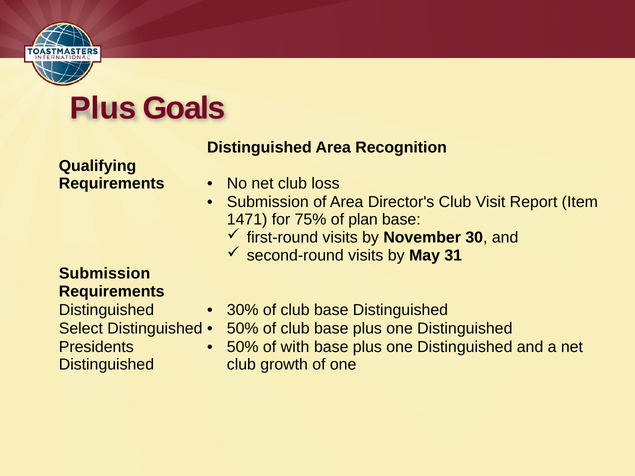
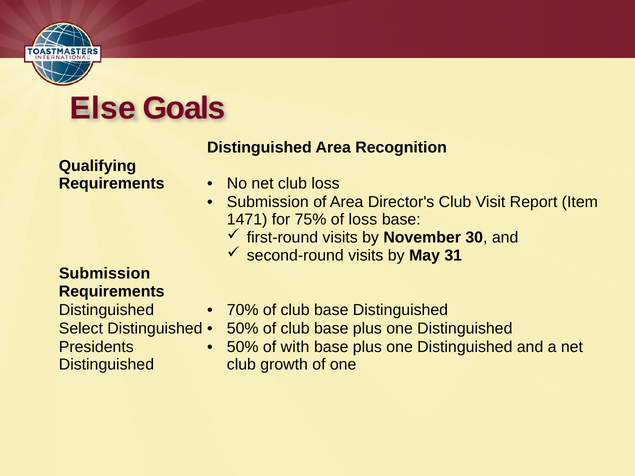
Plus: Plus -> Else (103, 109)
of plan: plan -> loss (363, 220)
30%: 30% -> 70% (243, 310)
